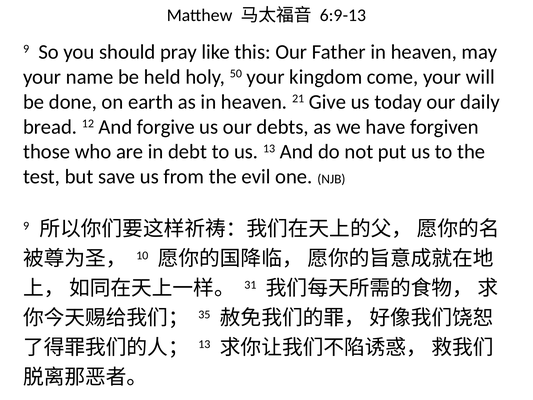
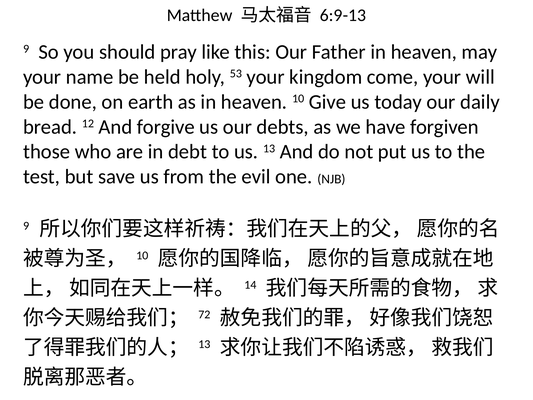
50: 50 -> 53 (236, 74)
heaven 21: 21 -> 10 (298, 99)
31: 31 -> 14 (250, 285)
35: 35 -> 72 (204, 314)
